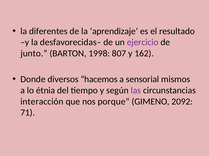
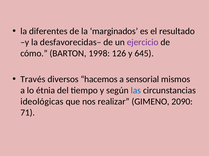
aprendizaje: aprendizaje -> marginados (114, 31)
junto: junto -> cómo (34, 54)
807: 807 -> 126 (119, 54)
162: 162 -> 645 (144, 54)
Donde: Donde -> Través (33, 80)
las colour: purple -> blue (136, 91)
interacción: interacción -> ideológicas (42, 102)
porque: porque -> realizar (114, 102)
2092: 2092 -> 2090 (182, 102)
